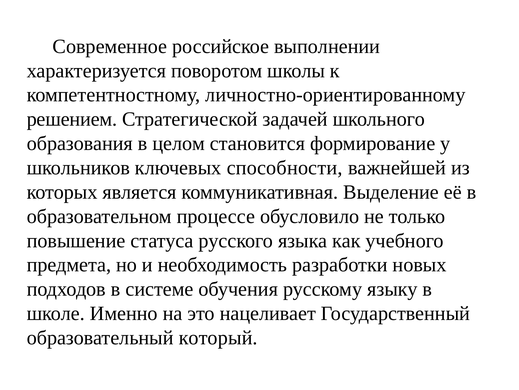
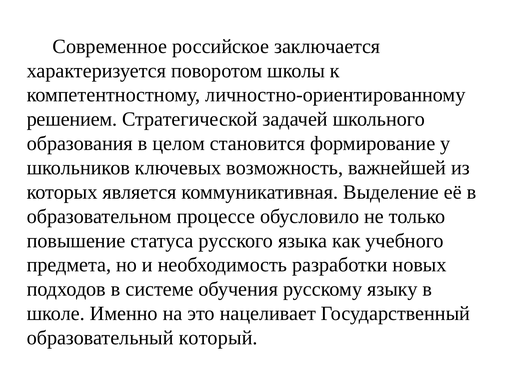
выполнении: выполнении -> заключается (327, 46)
способности: способности -> возможность (285, 168)
